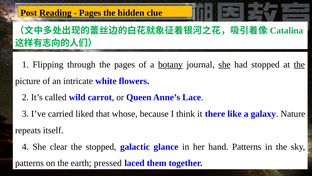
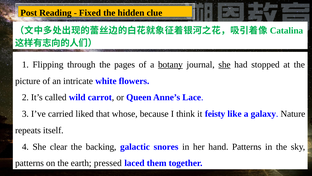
Reading underline: present -> none (55, 13)
Pages: Pages -> Fixed (90, 13)
the underline: present -> none (299, 64)
there: there -> feisty (215, 114)
the stopped: stopped -> backing (101, 146)
glance: glance -> snores (166, 146)
